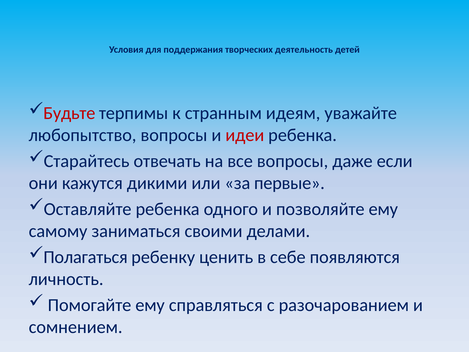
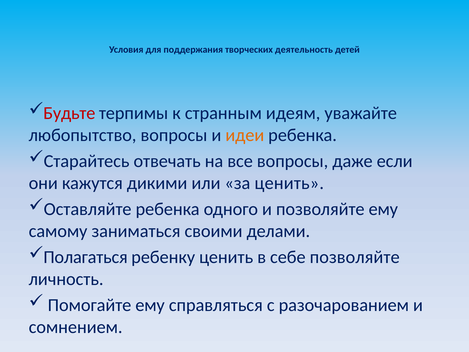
идеи colour: red -> orange (245, 135)
за первые: первые -> ценить (289, 183)
себе появляются: появляются -> позволяйте (355, 257)
